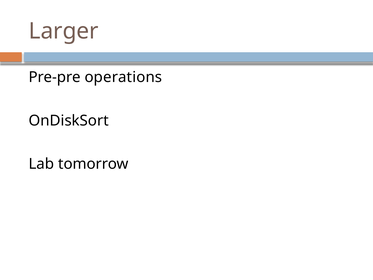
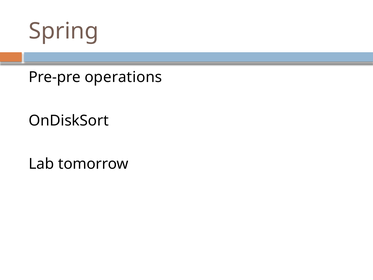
Larger: Larger -> Spring (64, 31)
